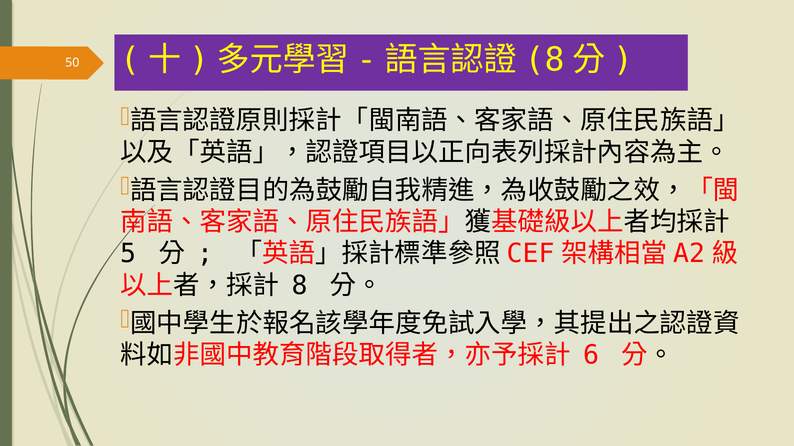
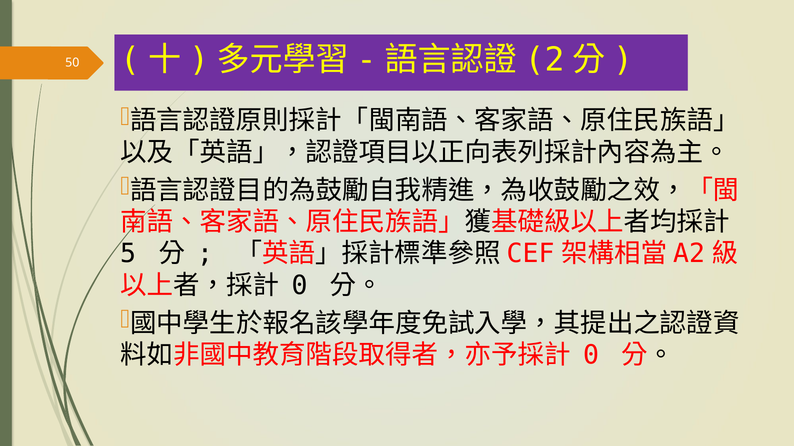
8: 8 -> 2 (545, 60)
8: 8 -> 0 (300, 286)
6: 6 -> 0 (591, 356)
